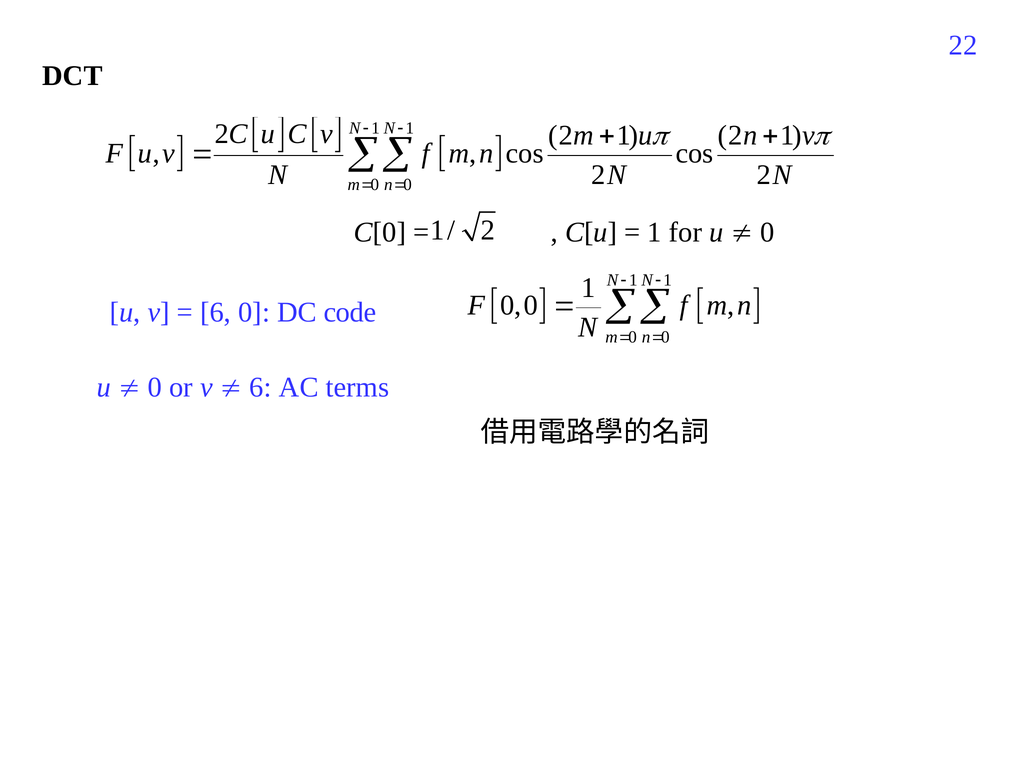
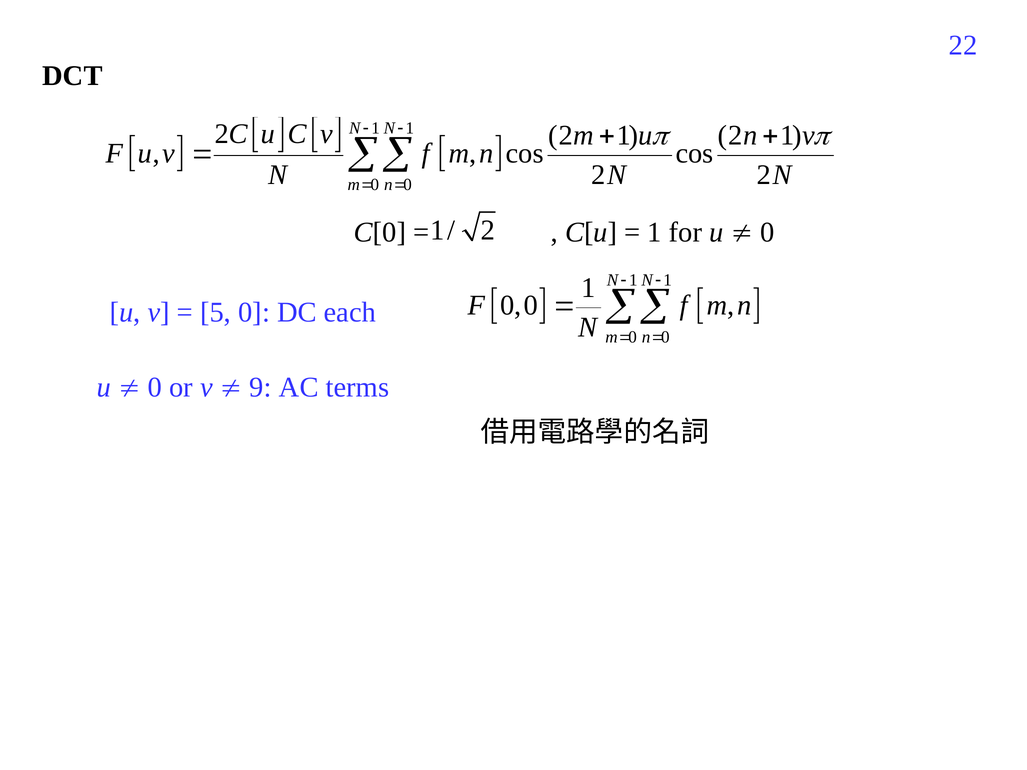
6: 6 -> 5 (216, 312)
code: code -> each (350, 312)
6: 6 -> 9 (261, 387)
